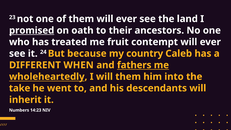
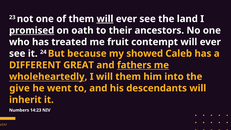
will underline: none -> present (105, 19)
country: country -> showed (145, 54)
WHEN: WHEN -> GREAT (79, 65)
take: take -> give (20, 88)
